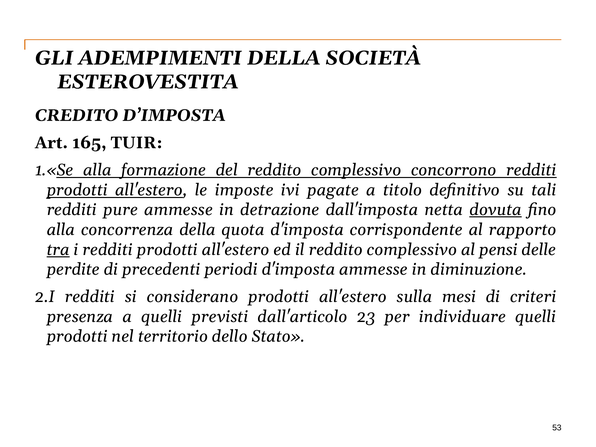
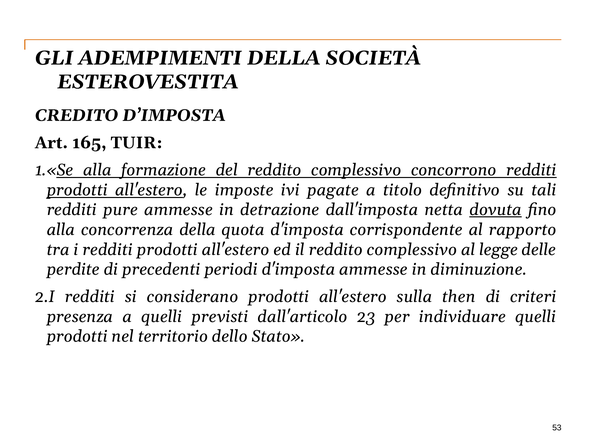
tra underline: present -> none (58, 250)
pensi: pensi -> legge (499, 250)
mesi: mesi -> then (459, 297)
